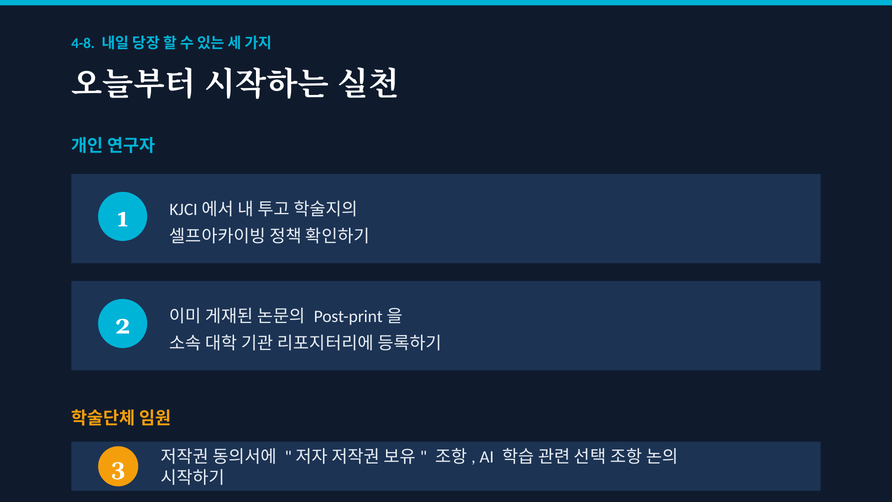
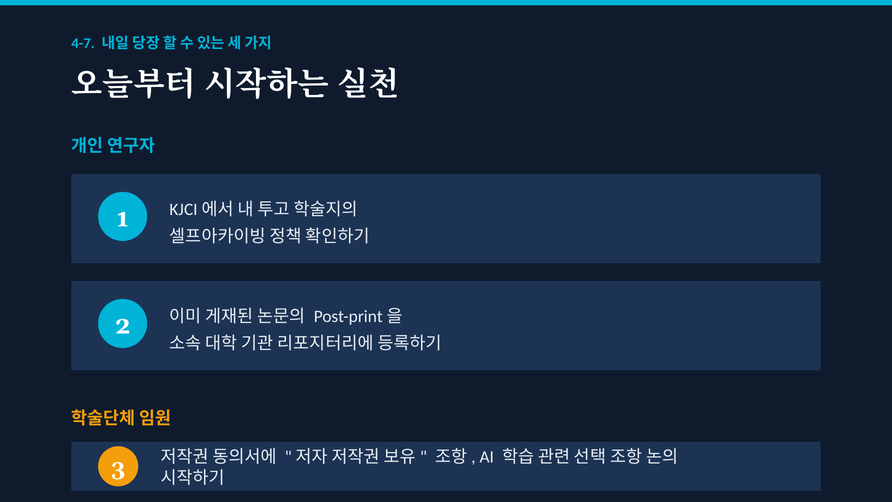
4-8: 4-8 -> 4-7 (83, 43)
